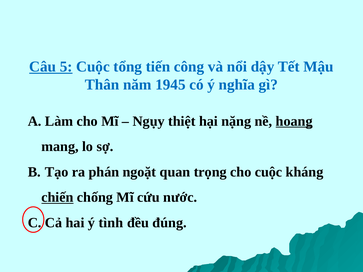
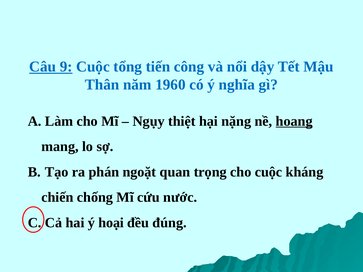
5: 5 -> 9 (66, 67)
1945: 1945 -> 1960 (170, 85)
chiến underline: present -> none (57, 198)
tình: tình -> hoại (111, 223)
